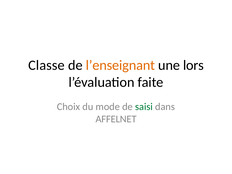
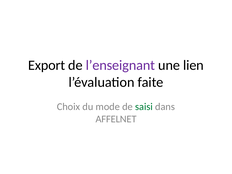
Classe: Classe -> Export (47, 65)
l’enseignant colour: orange -> purple (120, 65)
lors: lors -> lien (193, 65)
